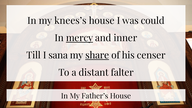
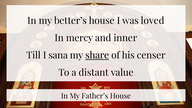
knees’s: knees’s -> better’s (70, 21)
could: could -> loved (153, 21)
mercy underline: present -> none (80, 38)
falter: falter -> value (122, 73)
